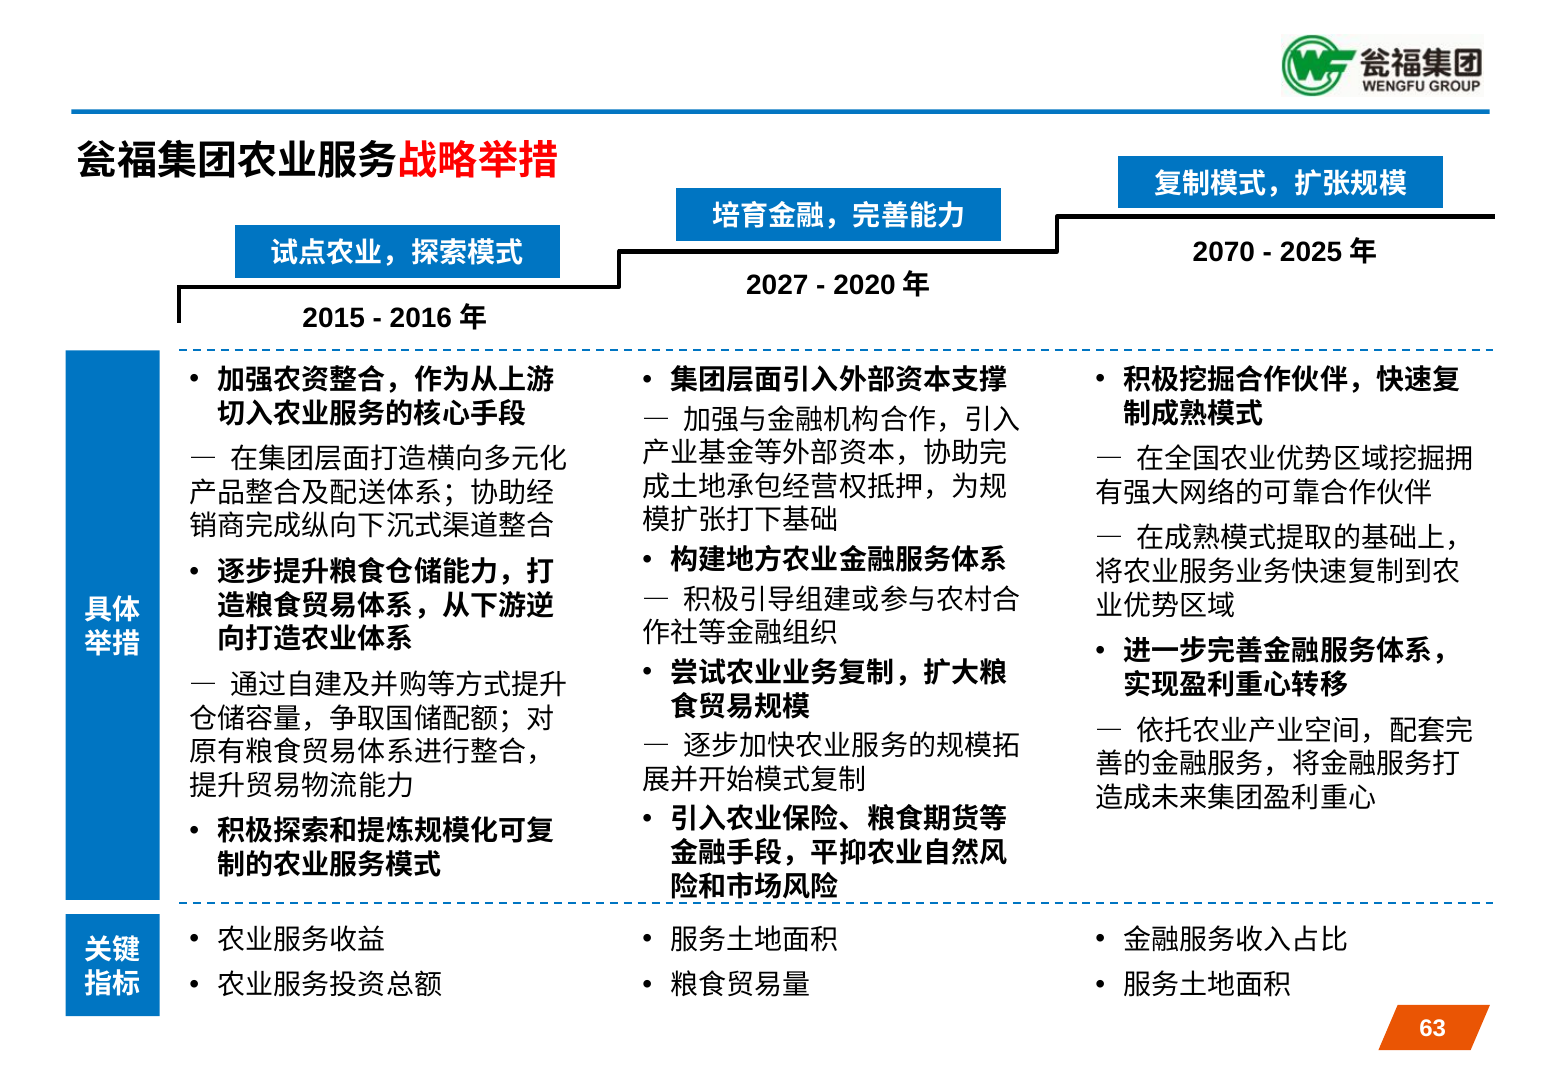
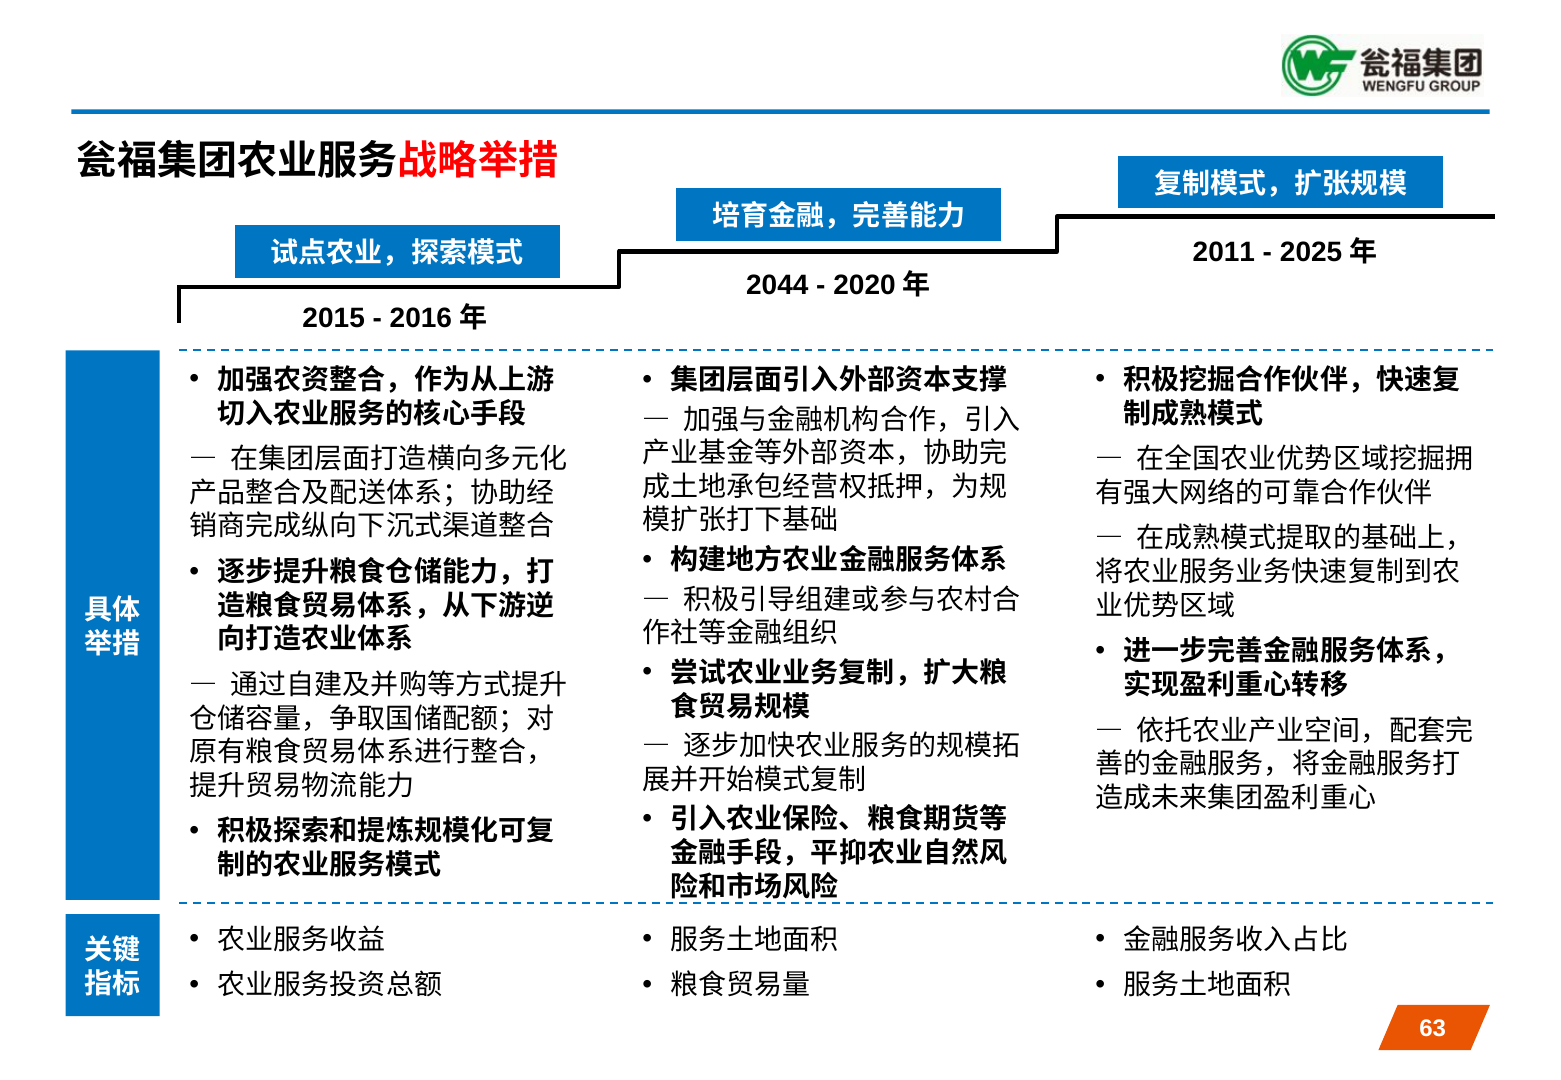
2070: 2070 -> 2011 (1224, 252)
2027: 2027 -> 2044 (777, 285)
